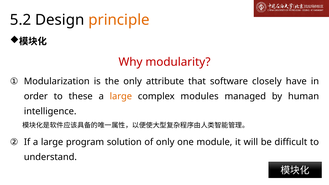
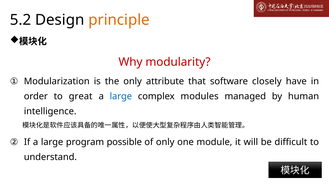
these: these -> great (81, 96)
large colour: orange -> blue (121, 96)
solution: solution -> possible (124, 142)
